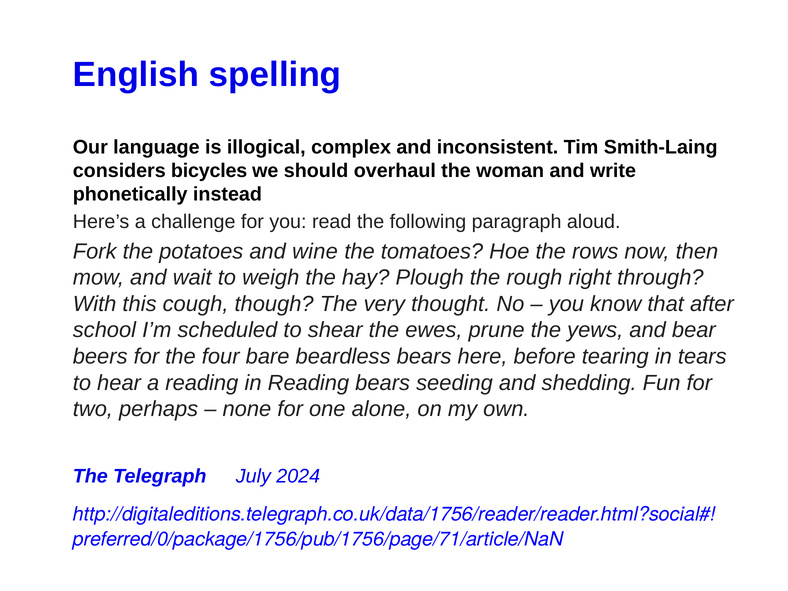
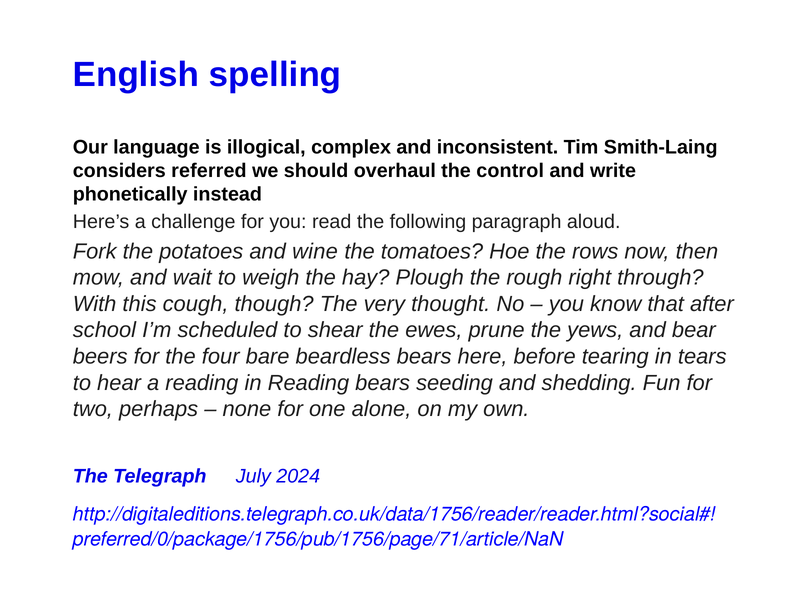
bicycles: bicycles -> referred (209, 171)
woman: woman -> control (510, 171)
